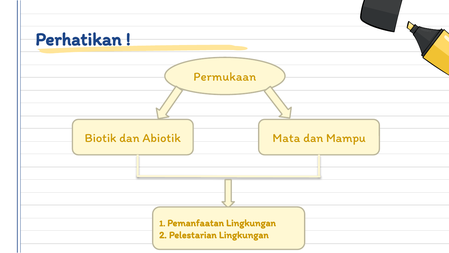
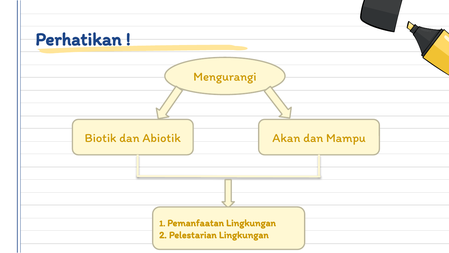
Permukaan: Permukaan -> Mengurangi (225, 77)
Mata: Mata -> Akan (286, 138)
